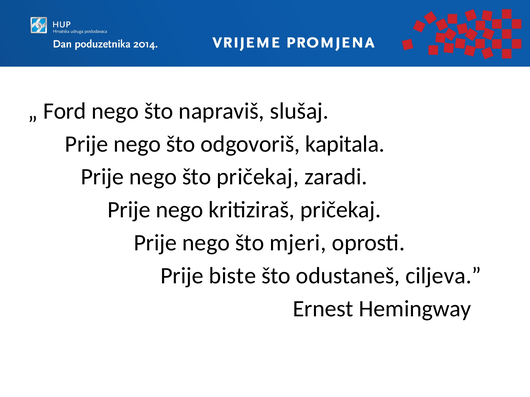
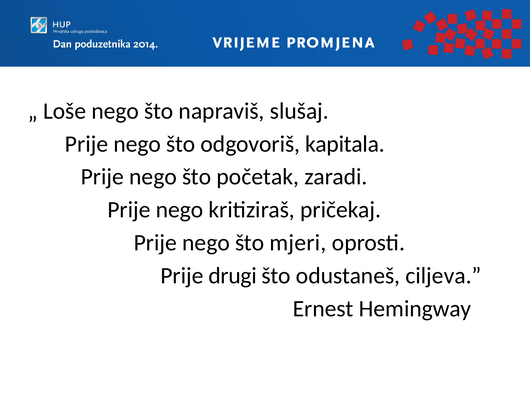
Ford: Ford -> Loše (65, 111)
što pričekaj: pričekaj -> početak (258, 177)
biste: biste -> drugi (233, 276)
